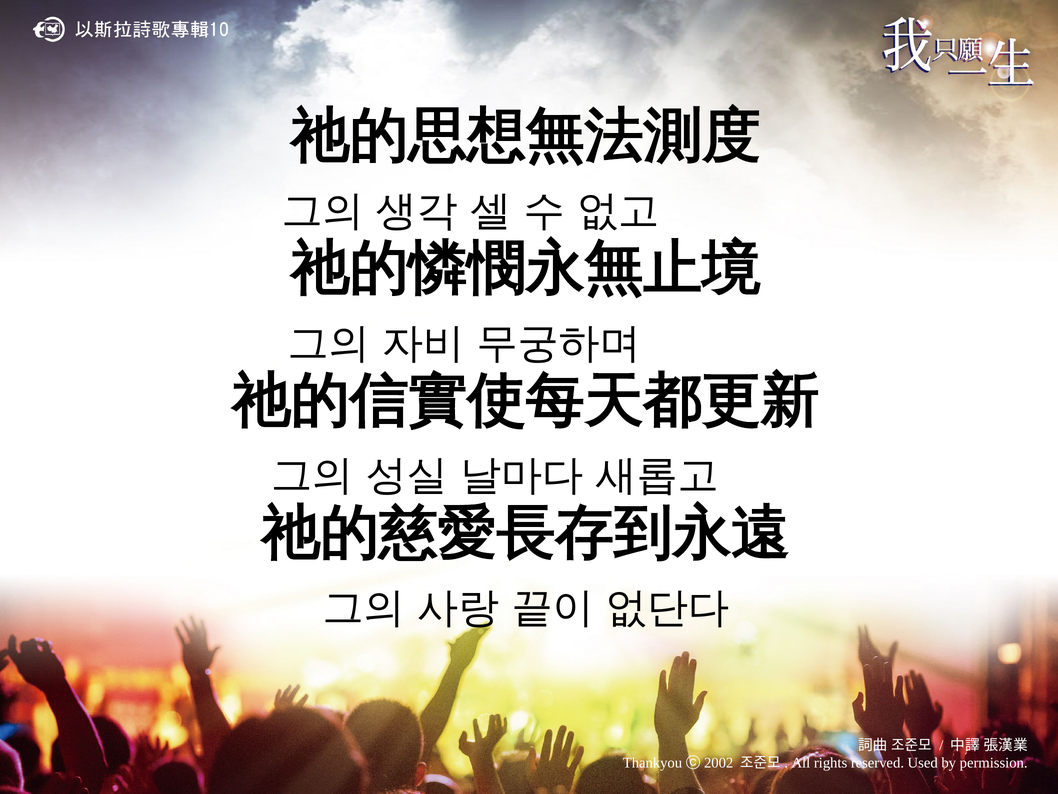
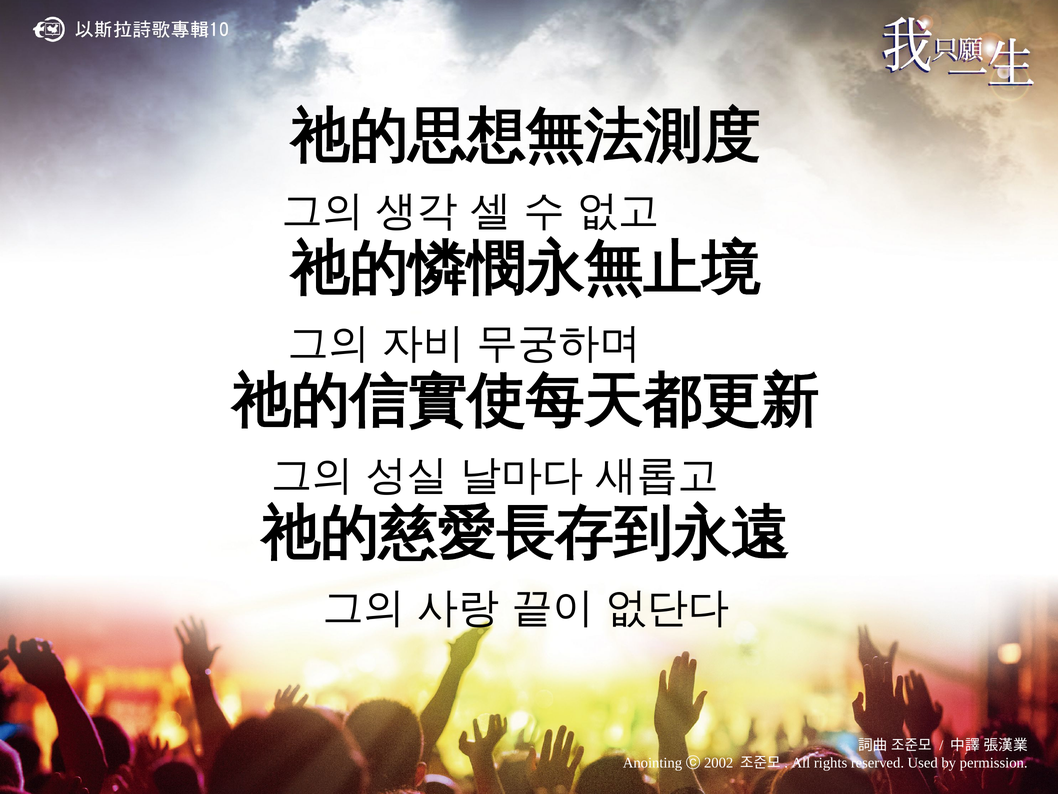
Thankyou: Thankyou -> Anointing (652, 762)
